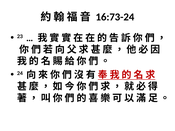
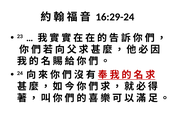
16:73-24: 16:73-24 -> 16:29-24 (115, 17)
